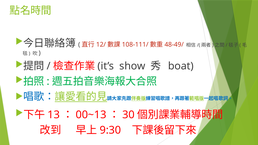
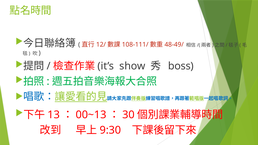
boat: boat -> boss (181, 66)
